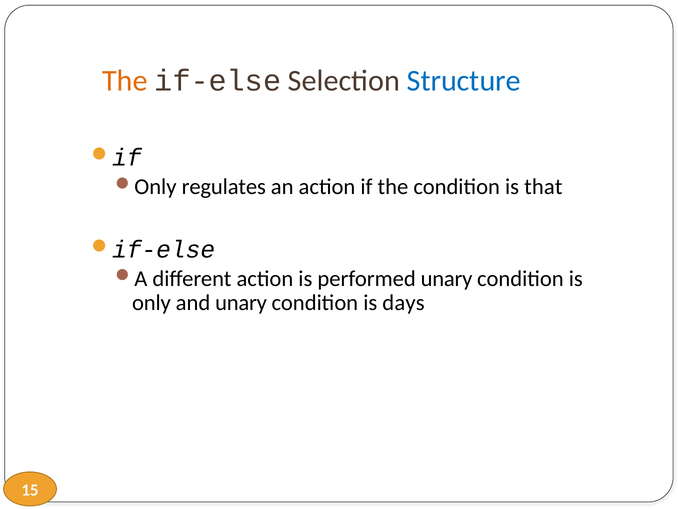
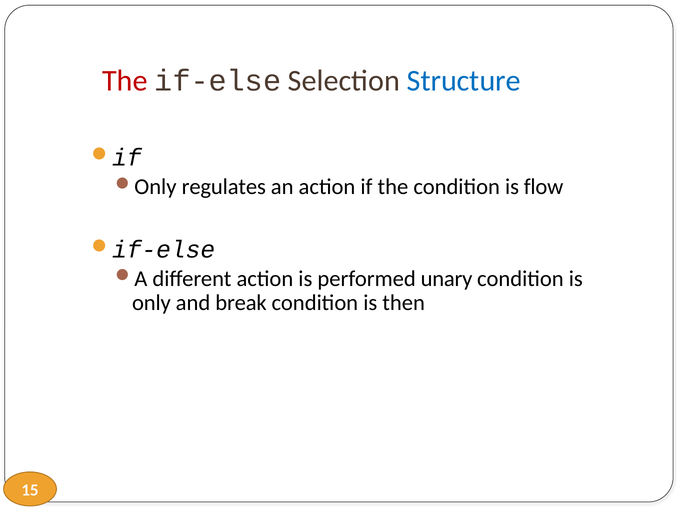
The colour: orange -> red (125, 81)
that: that -> flow (544, 187)
and unary: unary -> break (241, 303)
days: days -> then (404, 303)
